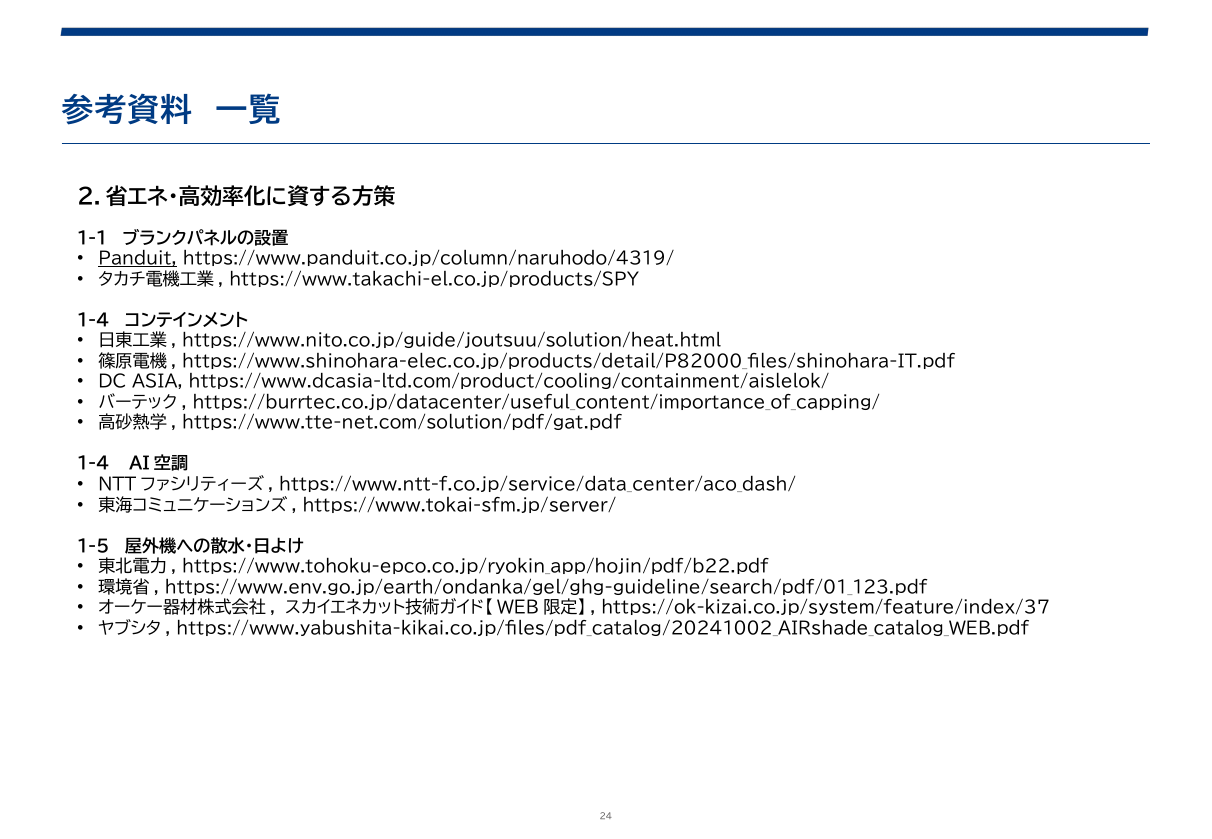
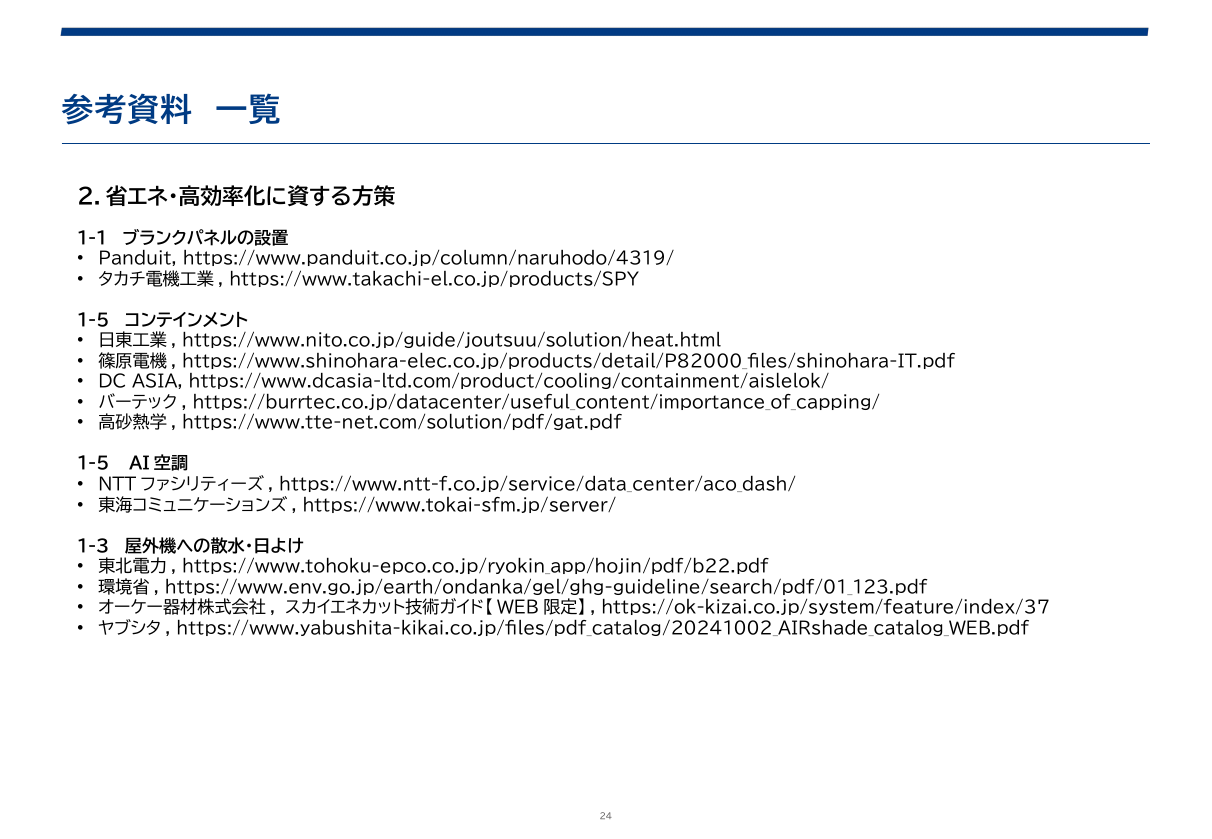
Panduit underline: present -> none (138, 259)
1-4: 1-4 -> 1-5 (93, 321)
1-4: 1-4 -> 1-5 (93, 464)
1-5: 1-5 -> 1-3 (93, 546)
